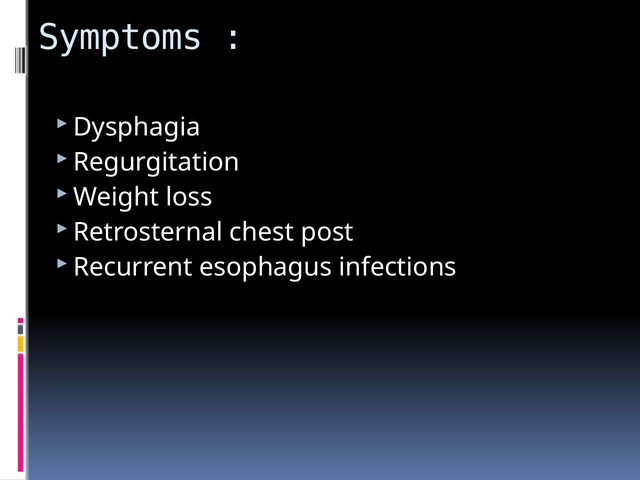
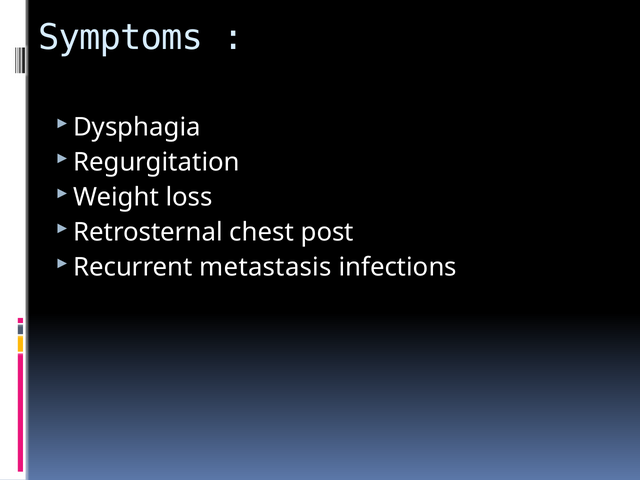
esophagus: esophagus -> metastasis (265, 267)
